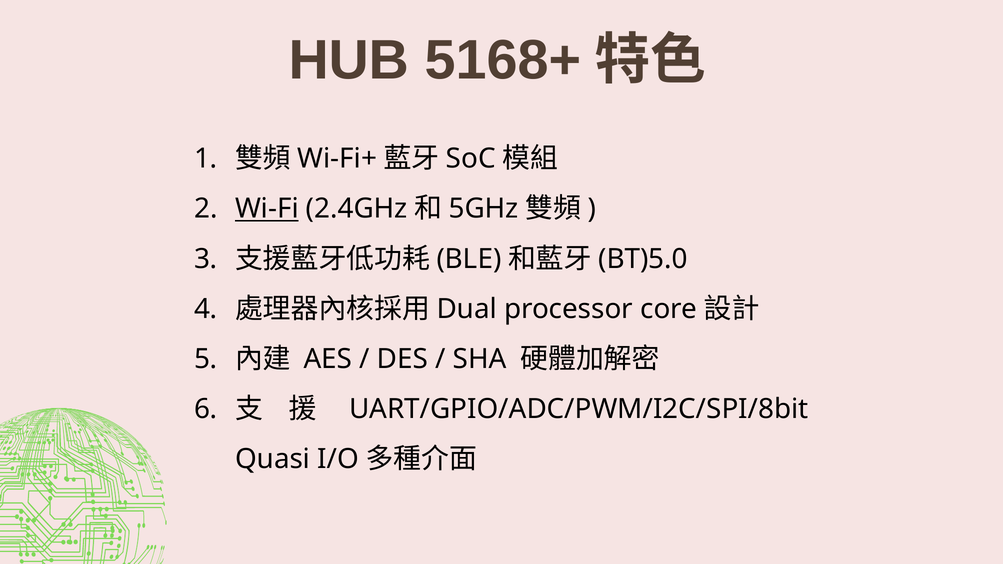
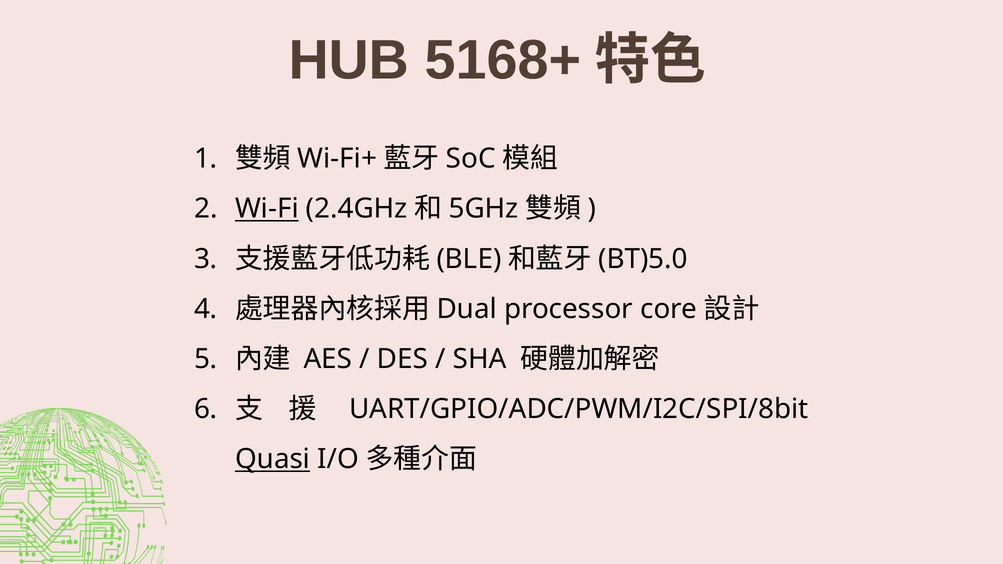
Quasi underline: none -> present (273, 459)
